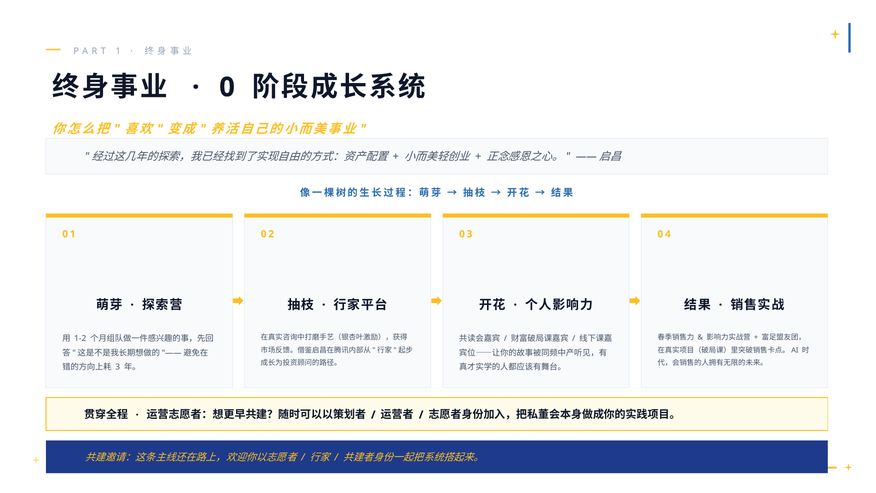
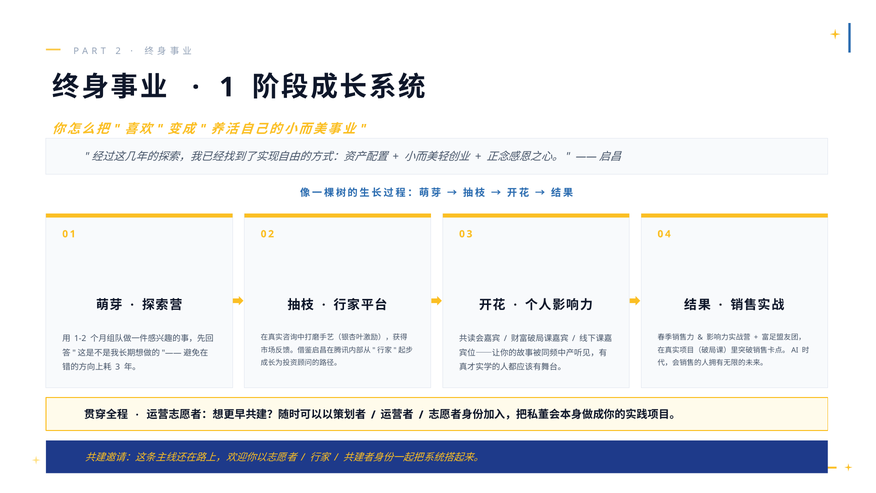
1: 1 -> 2 (118, 51)
0: 0 -> 1 (227, 87)
